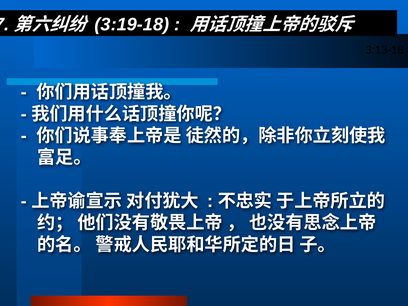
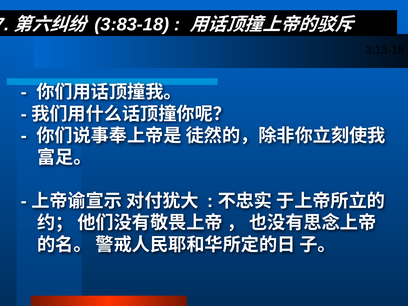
3:19-18: 3:19-18 -> 3:83-18 (132, 24)
